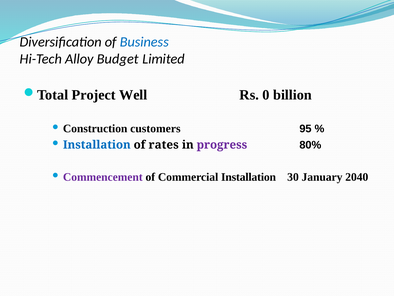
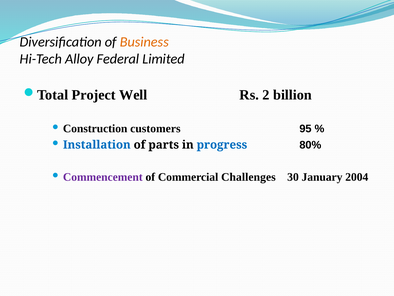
Business colour: blue -> orange (144, 42)
Budget: Budget -> Federal (118, 59)
0: 0 -> 2 (266, 95)
rates: rates -> parts (164, 145)
progress colour: purple -> blue (222, 145)
Commercial Installation: Installation -> Challenges (248, 177)
2040: 2040 -> 2004 (357, 177)
